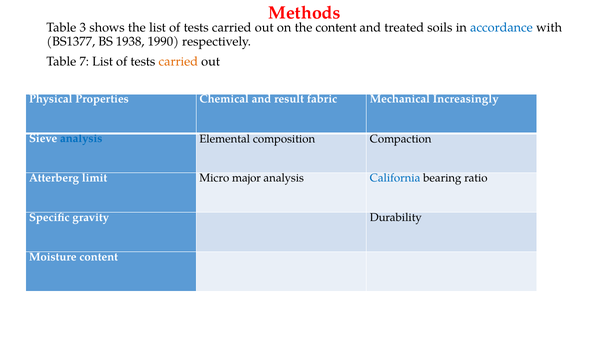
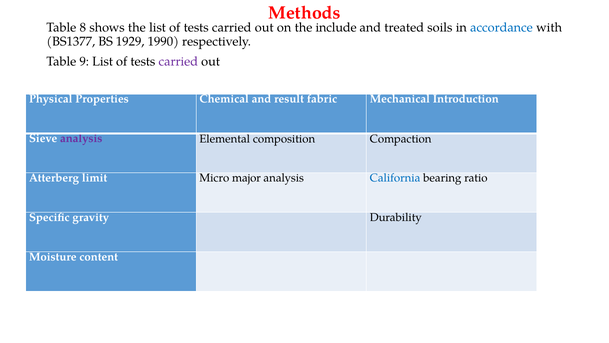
3: 3 -> 8 (83, 28)
the content: content -> include (336, 28)
1938: 1938 -> 1929 (130, 41)
7: 7 -> 9 (84, 61)
carried colour: orange -> purple (178, 61)
Increasingly: Increasingly -> Introduction (466, 99)
analysis colour: blue -> purple (81, 138)
